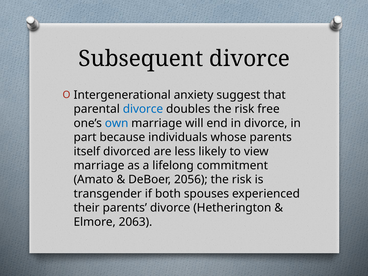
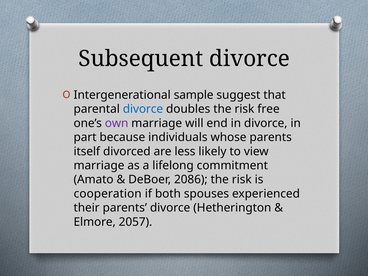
anxiety: anxiety -> sample (194, 95)
own colour: blue -> purple (117, 123)
2056: 2056 -> 2086 (191, 180)
transgender: transgender -> cooperation (108, 194)
2063: 2063 -> 2057 (135, 222)
